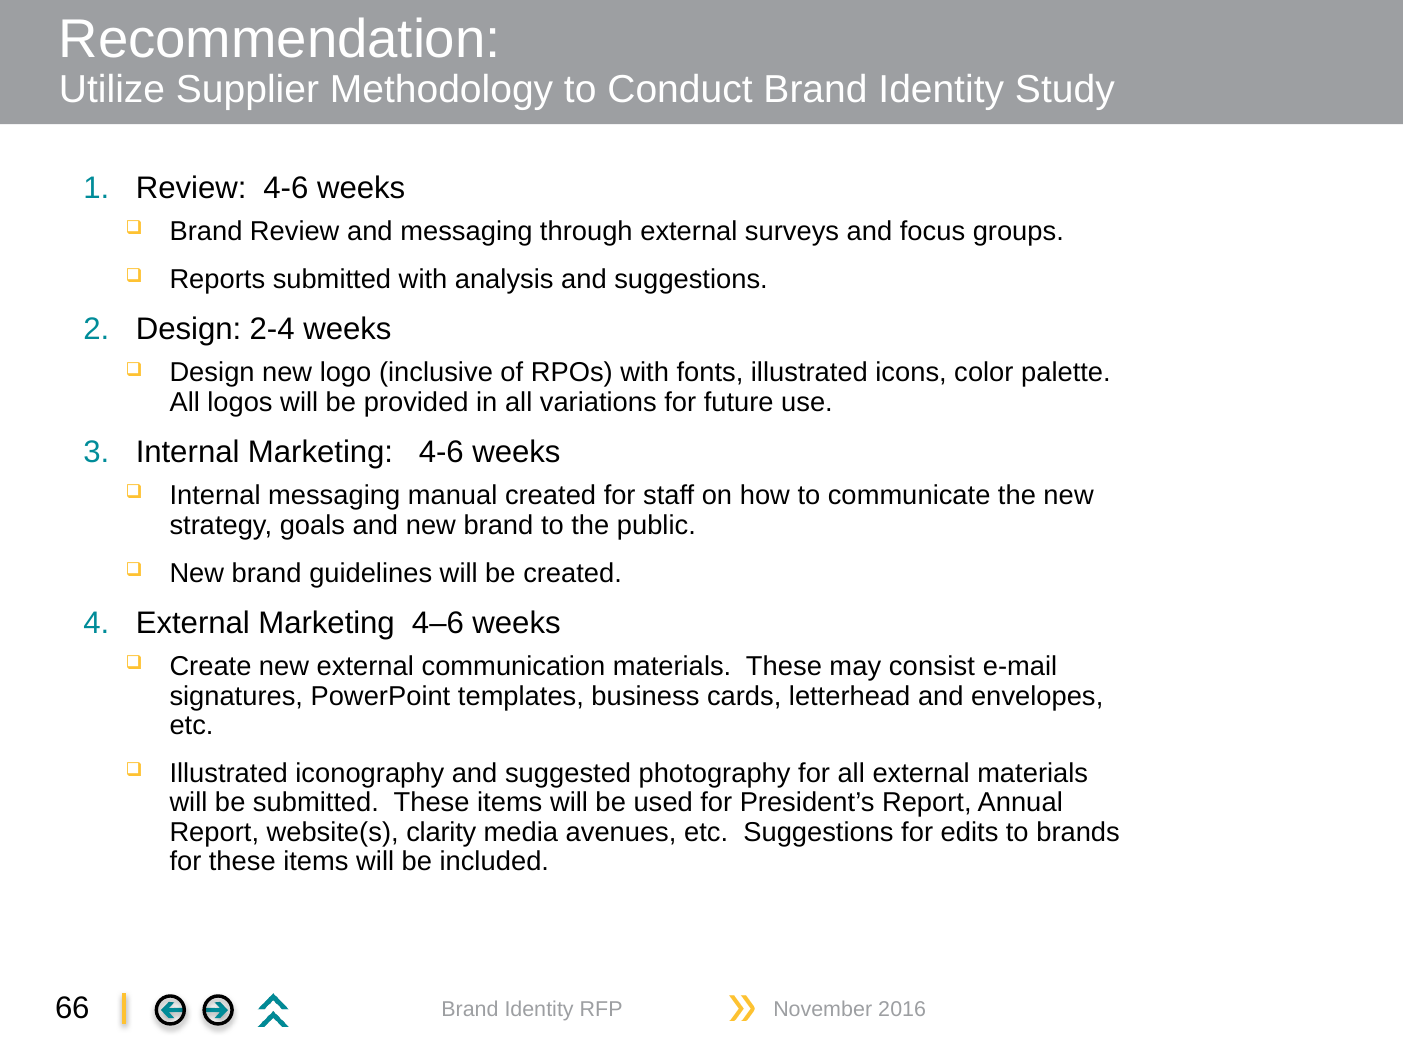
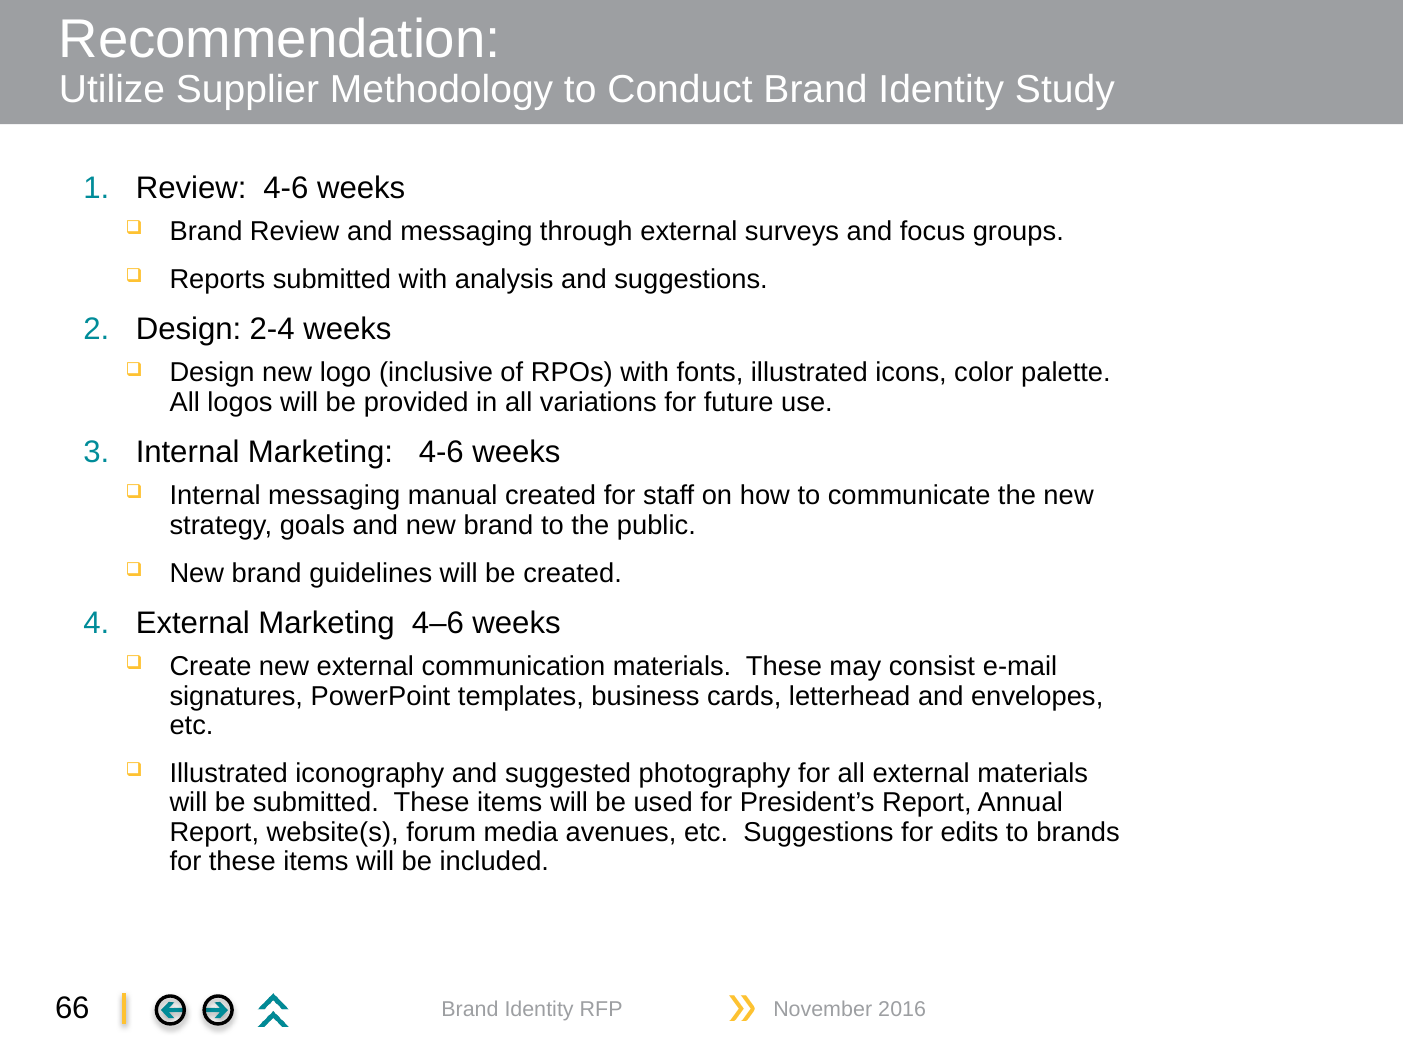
clarity: clarity -> forum (441, 833)
